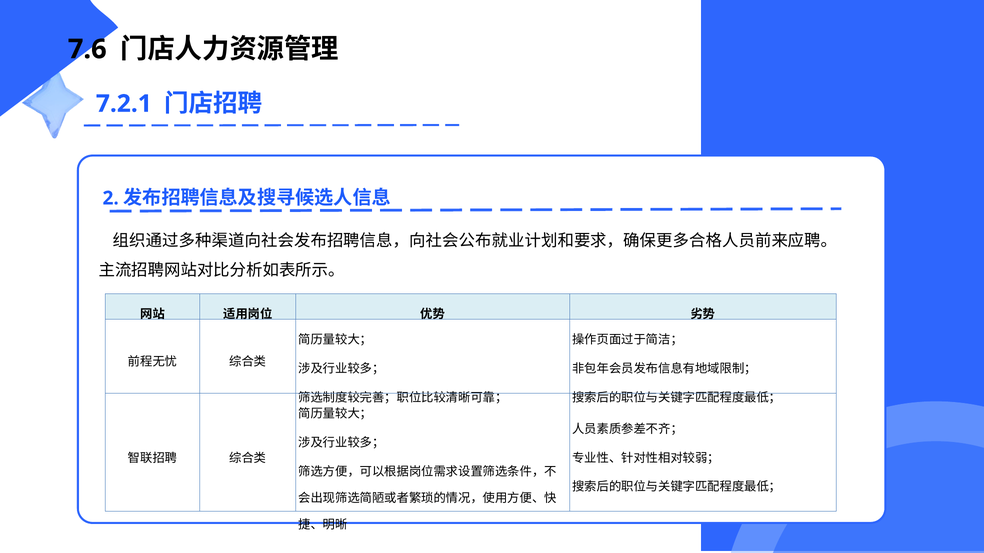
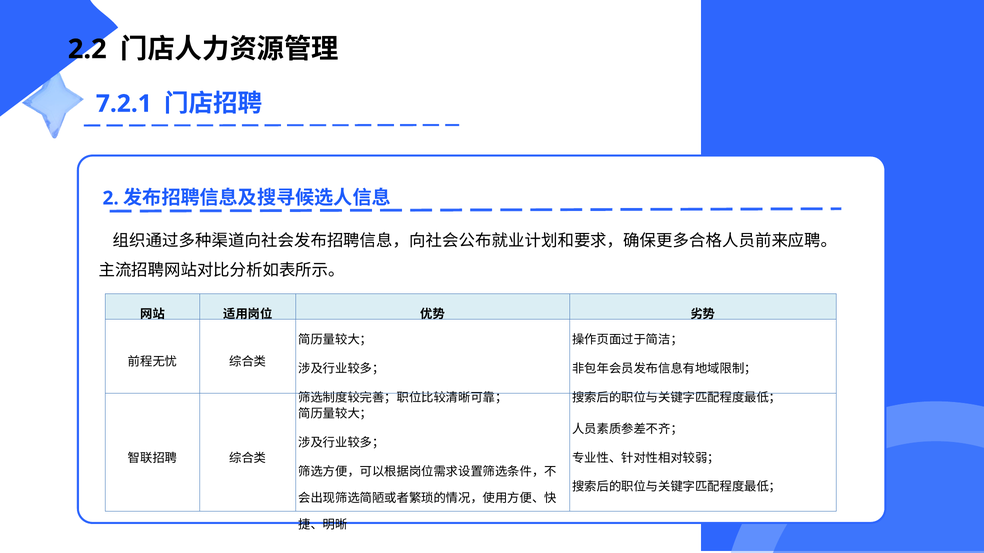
7.6: 7.6 -> 2.2 (87, 49)
